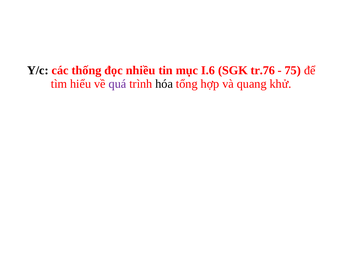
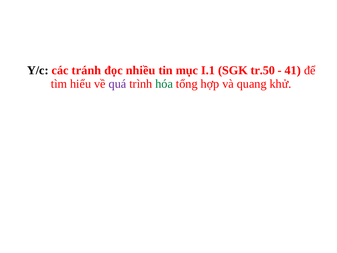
thống: thống -> tránh (86, 70)
I.6: I.6 -> I.1 (208, 70)
tr.76: tr.76 -> tr.50 (263, 70)
75: 75 -> 41 (293, 70)
hóa colour: black -> green (164, 84)
